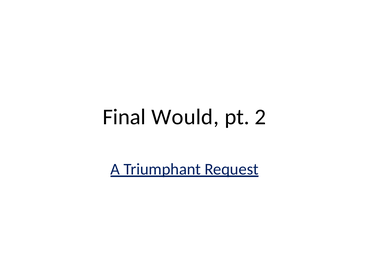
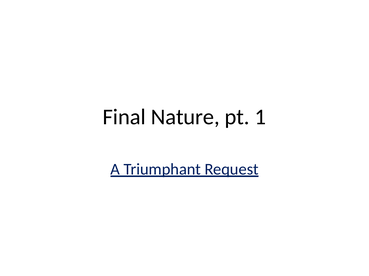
Would: Would -> Nature (185, 117)
2: 2 -> 1 (260, 117)
